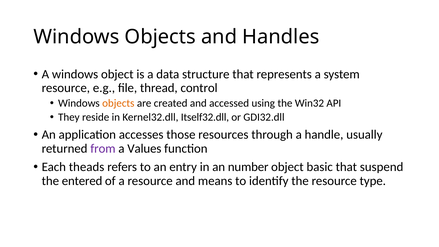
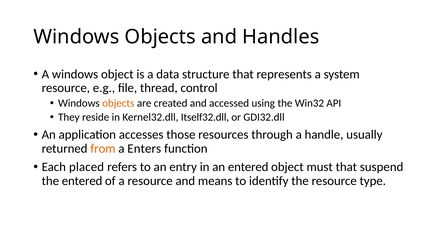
from colour: purple -> orange (103, 149)
Values: Values -> Enters (144, 149)
theads: theads -> placed (87, 167)
an number: number -> entered (248, 167)
basic: basic -> must (320, 167)
